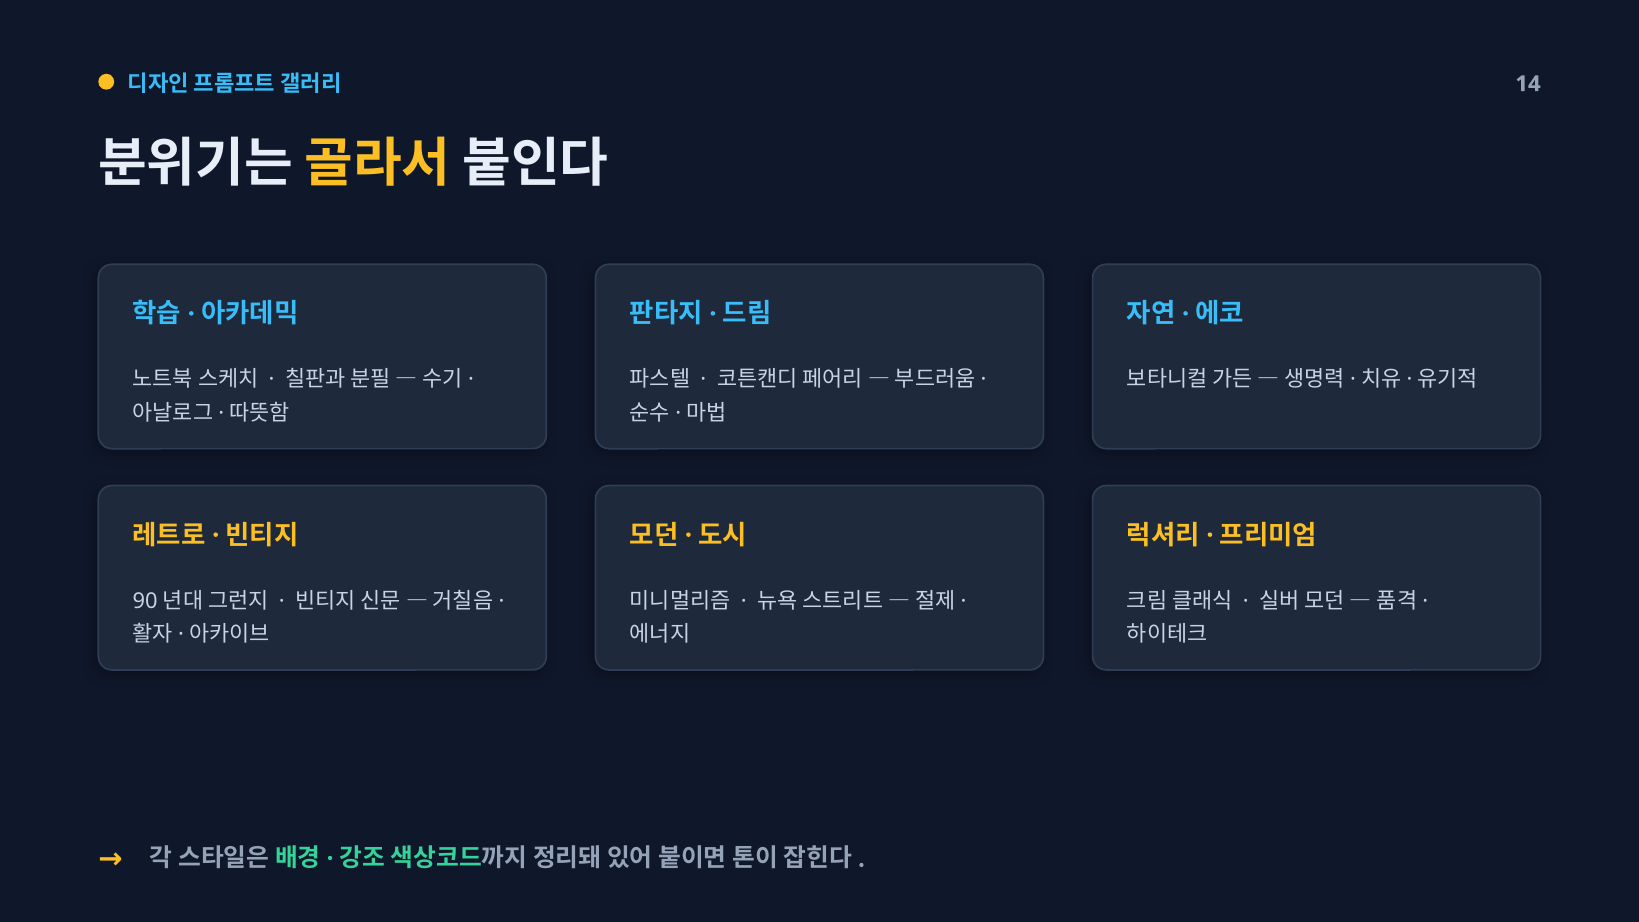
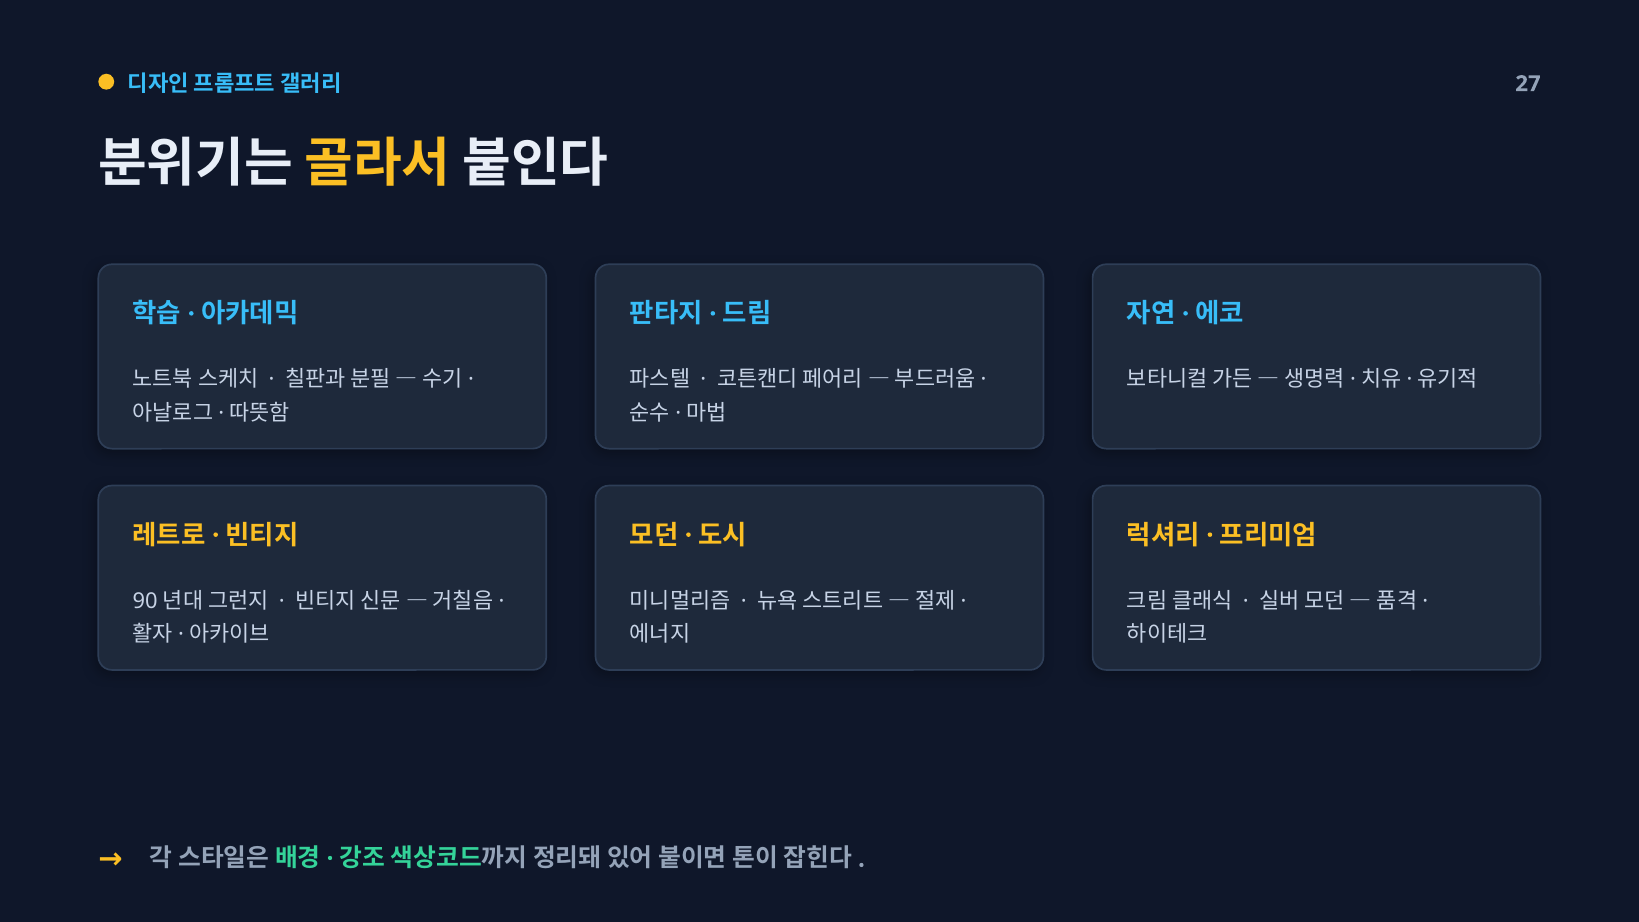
14: 14 -> 27 (1528, 84)
